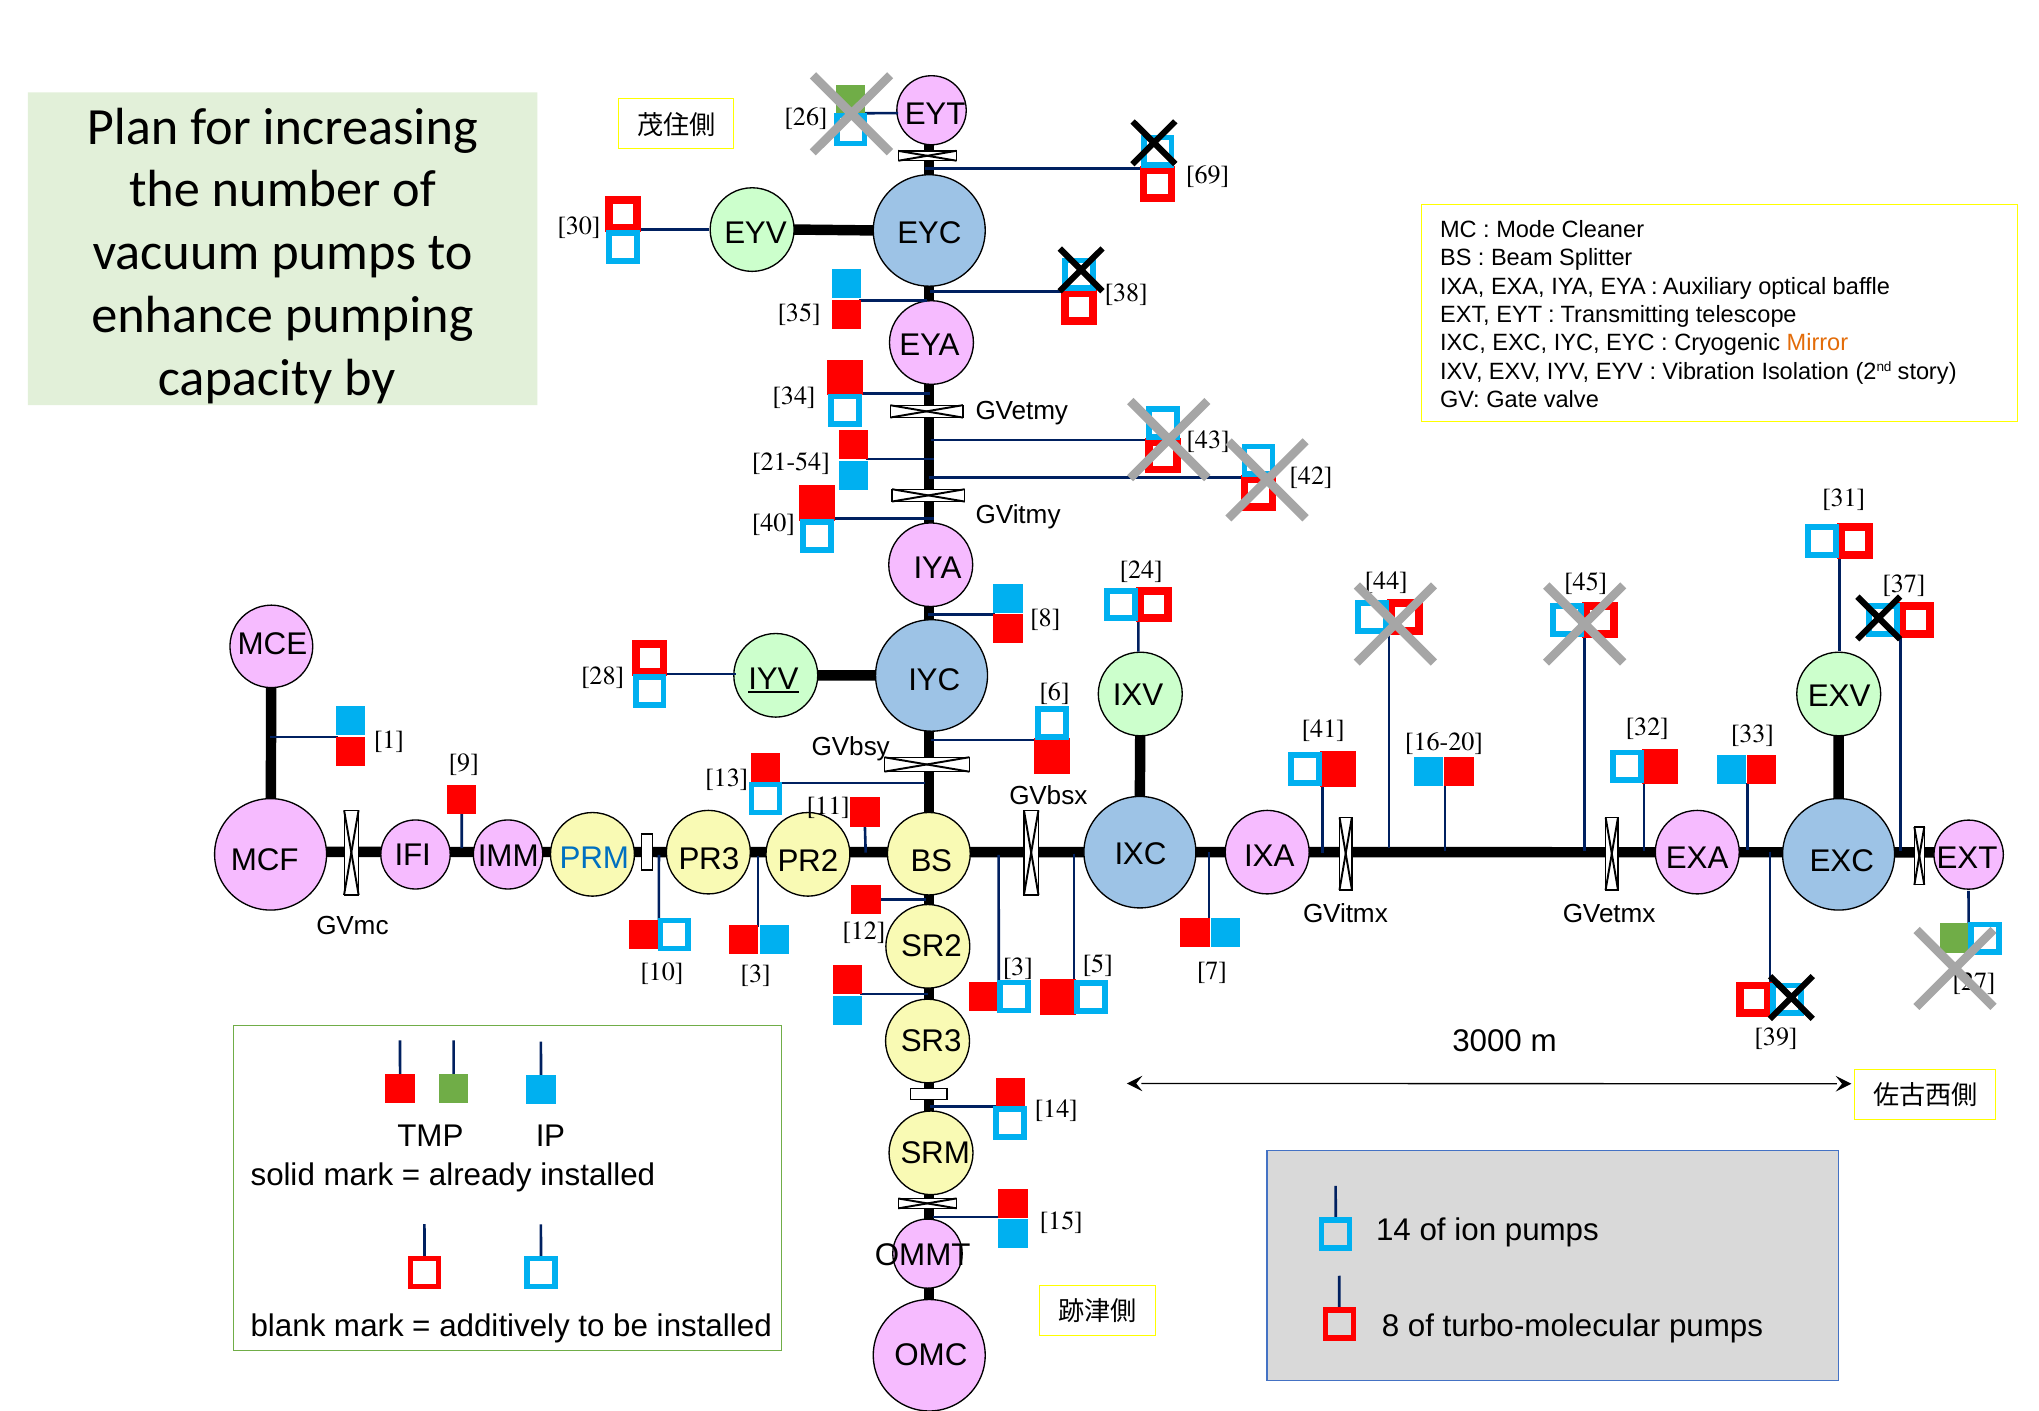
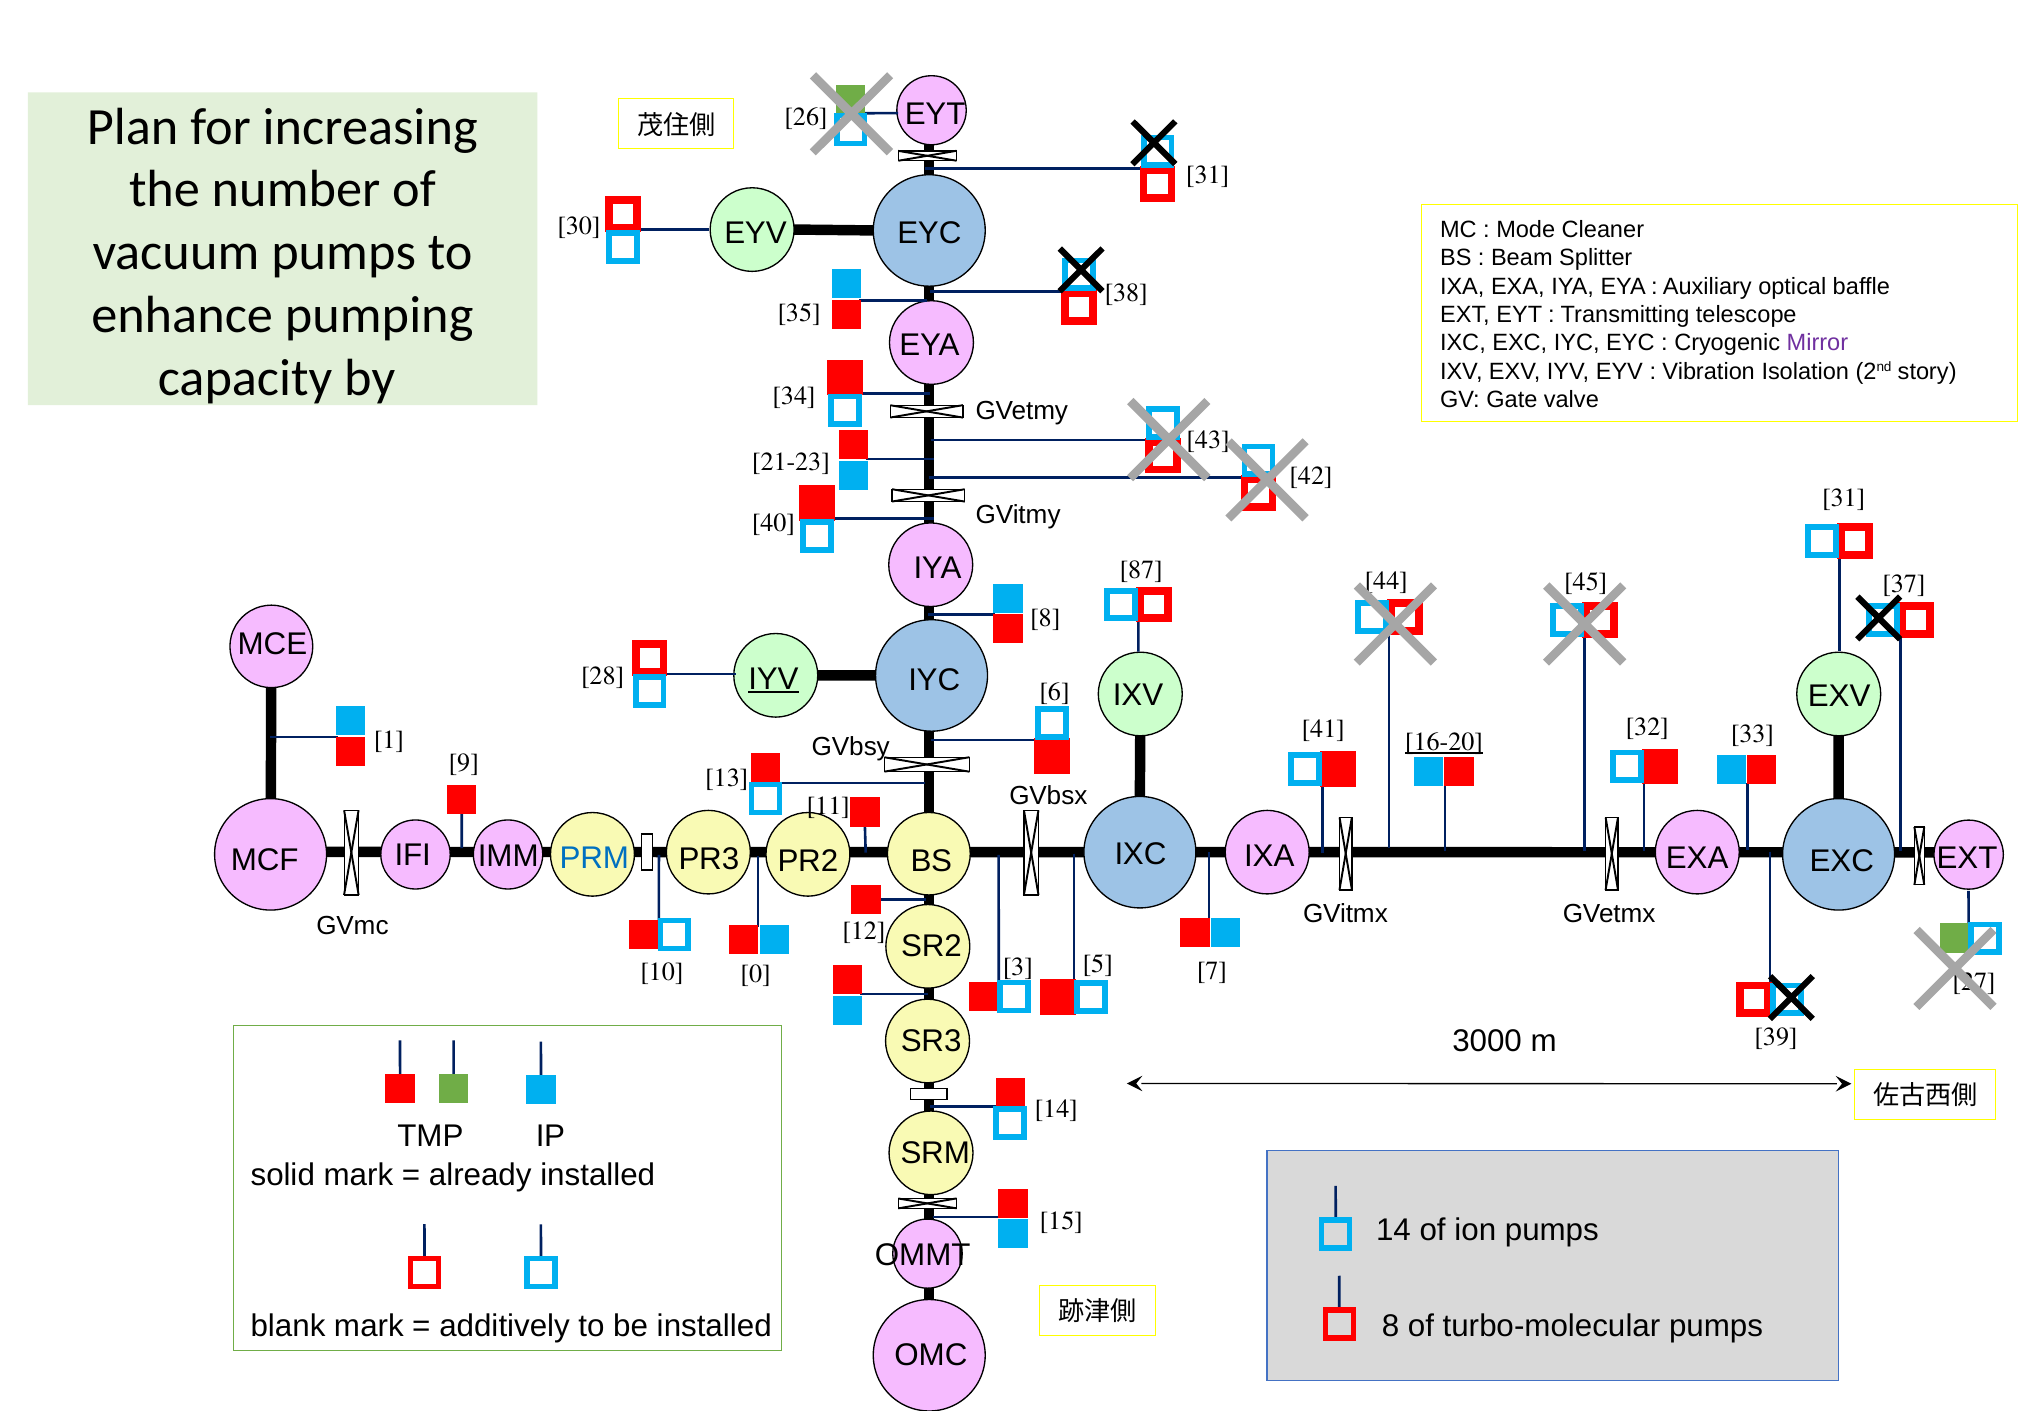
69: 69 -> 31 (1208, 175)
Mirror colour: orange -> purple (1817, 343)
21-54: 21-54 -> 21-23 (791, 462)
24: 24 -> 87 (1141, 570)
16-20 underline: none -> present (1444, 742)
3: 3 -> 0 (756, 975)
